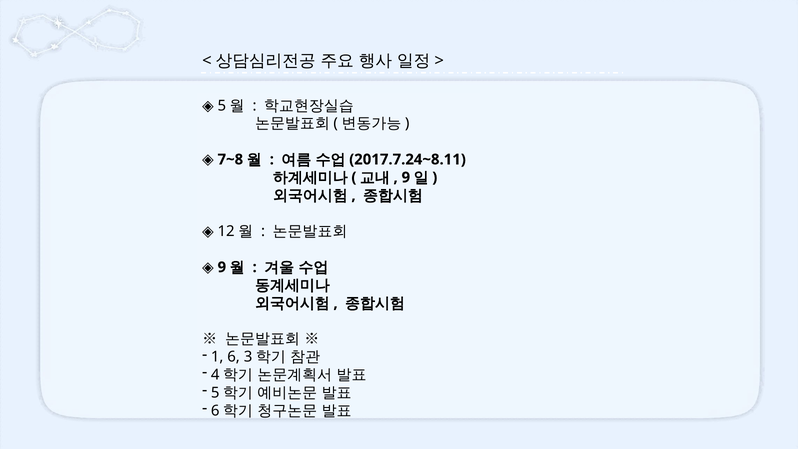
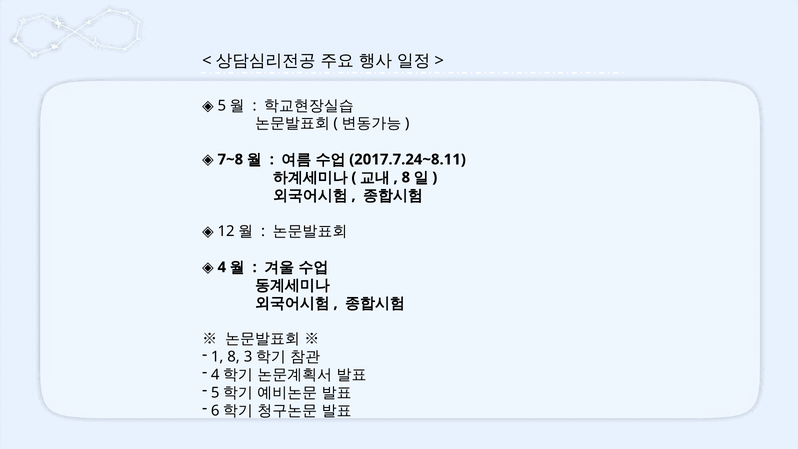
9: 9 -> 8 (406, 177)
9: 9 -> 4 (222, 267)
1 6: 6 -> 8 (234, 357)
